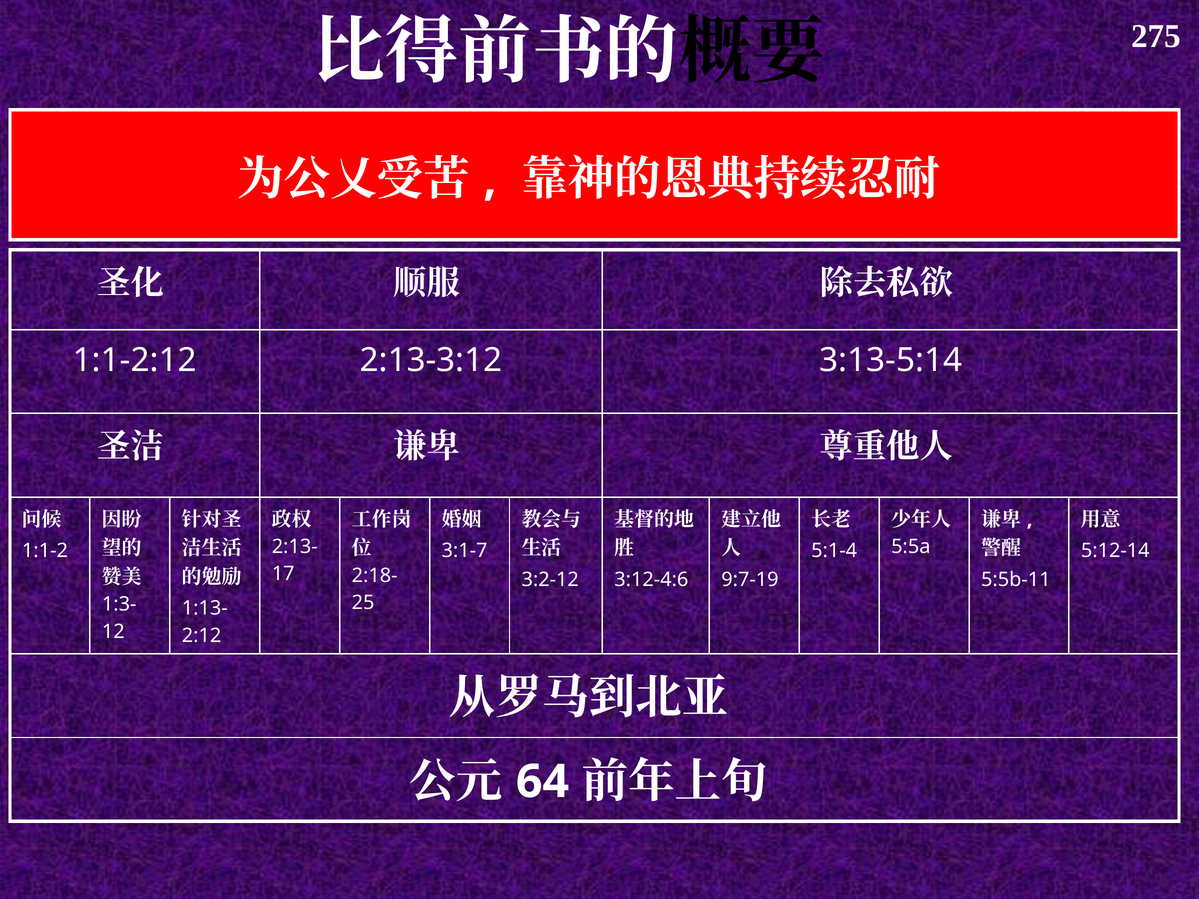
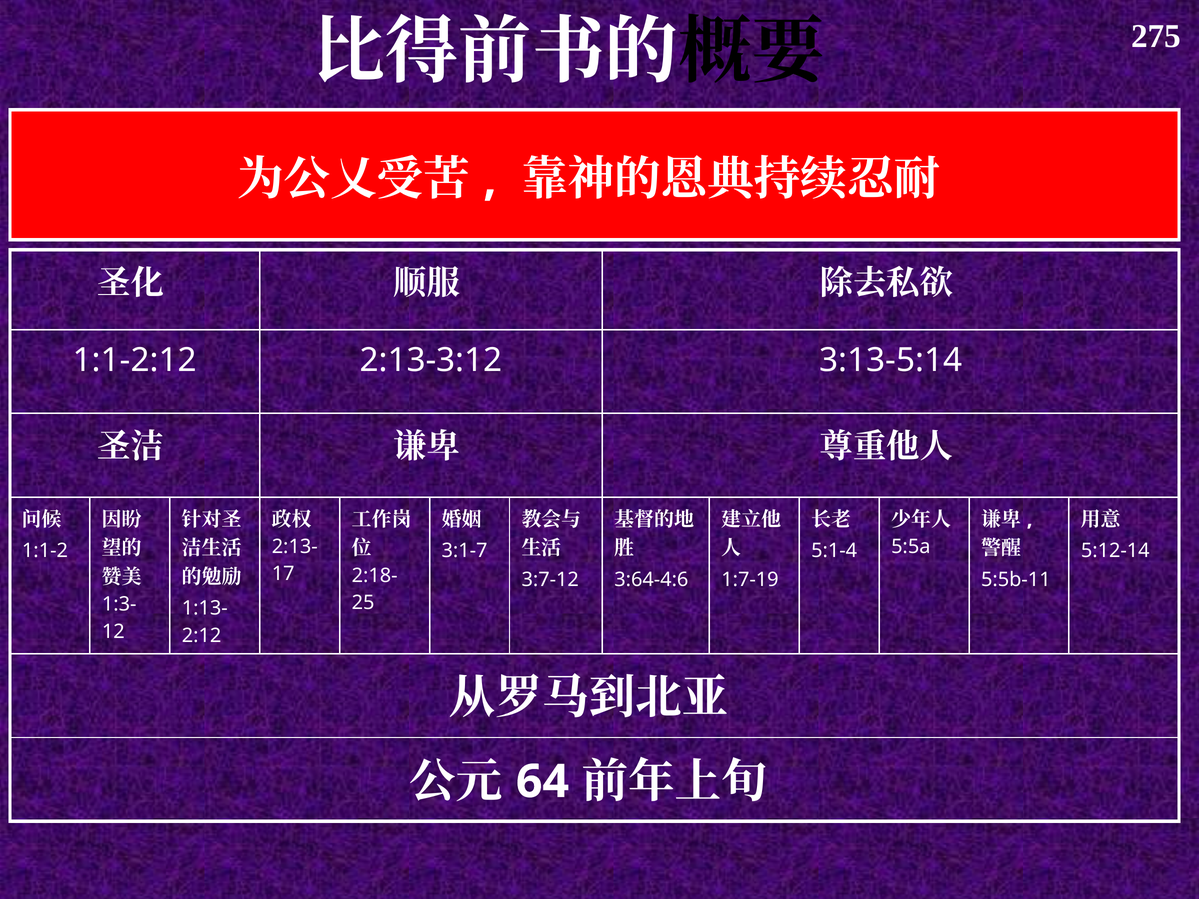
3:2-12: 3:2-12 -> 3:7-12 (550, 580)
3:12-4:6: 3:12-4:6 -> 3:64-4:6 (651, 580)
9:7-19: 9:7-19 -> 1:7-19 (750, 580)
